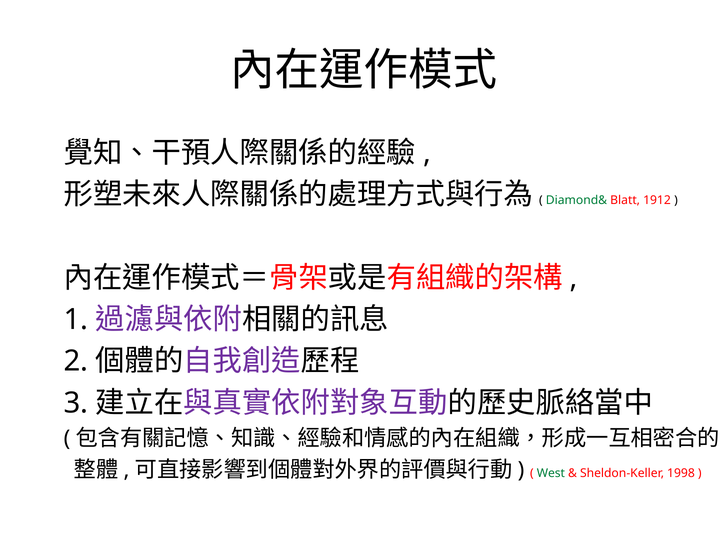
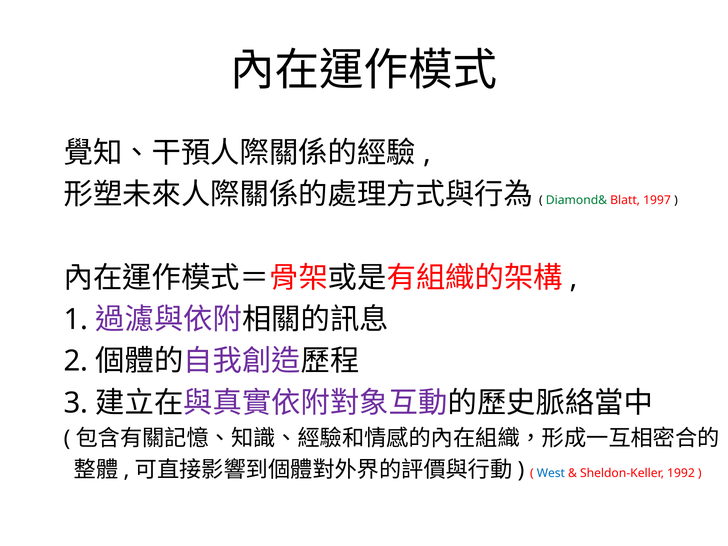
1912: 1912 -> 1997 (657, 200)
West colour: green -> blue (551, 473)
1998: 1998 -> 1992 (681, 473)
